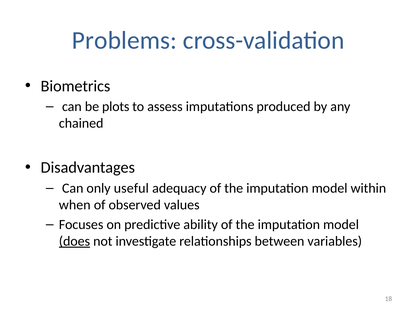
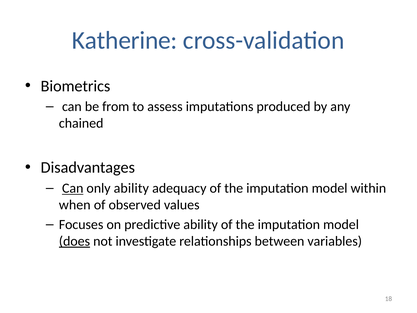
Problems: Problems -> Katherine (125, 40)
plots: plots -> from (116, 107)
Can underline: none -> present (73, 188)
only useful: useful -> ability (131, 188)
